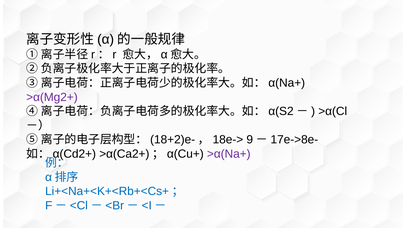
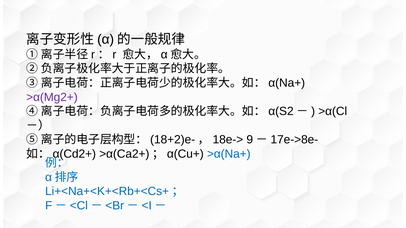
>α(Na+ colour: purple -> blue (229, 154)
